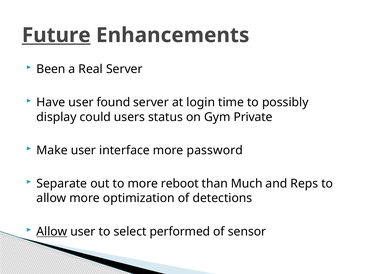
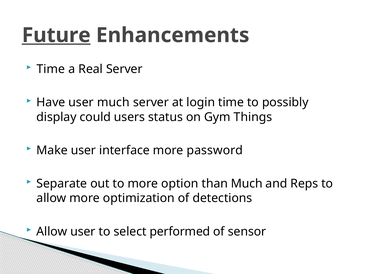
Been: Been -> Time (51, 69)
user found: found -> much (113, 102)
Private: Private -> Things (253, 117)
reboot: reboot -> option (180, 183)
Allow underline: present -> none (52, 231)
